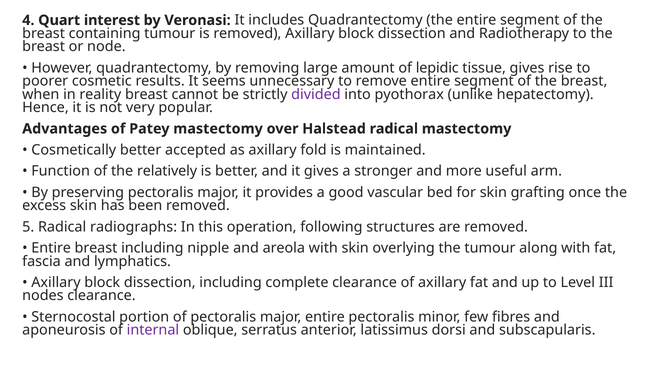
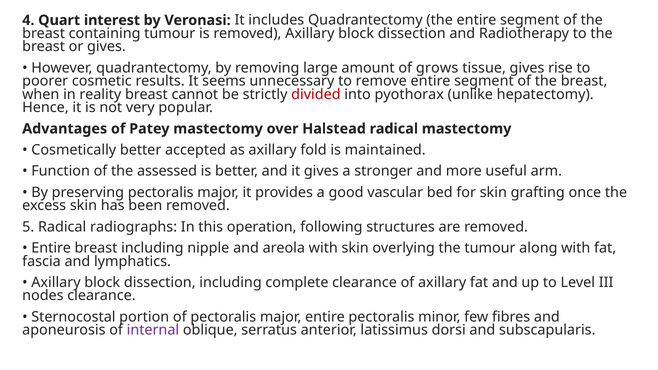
or node: node -> gives (106, 47)
lepidic: lepidic -> grows (437, 68)
divided colour: purple -> red (316, 94)
relatively: relatively -> assessed (167, 171)
